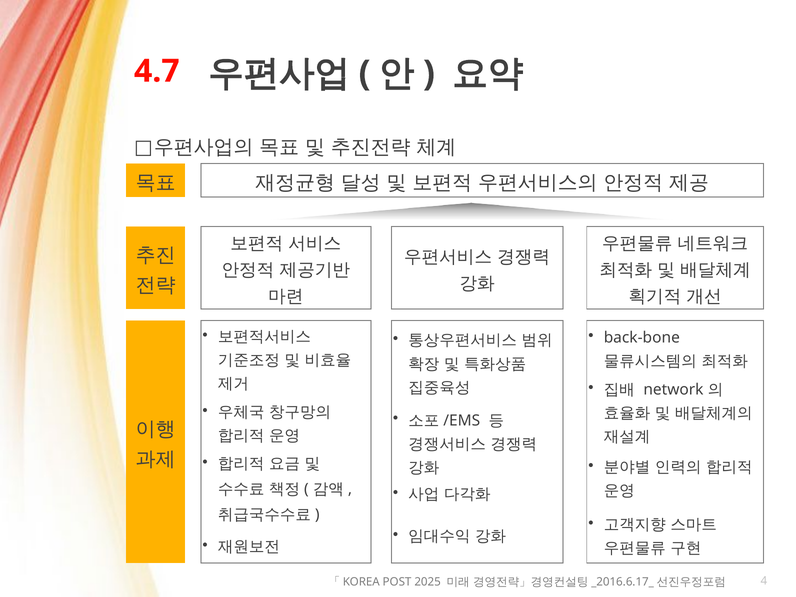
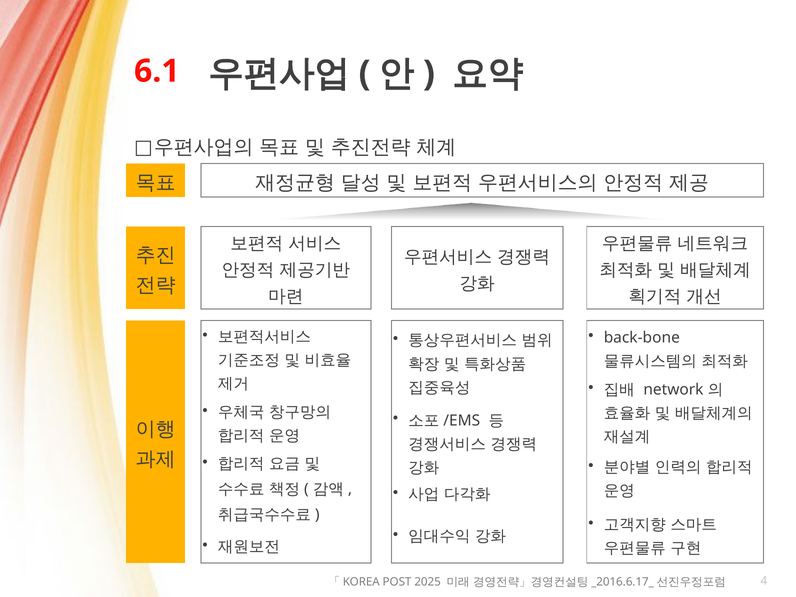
4.7: 4.7 -> 6.1 (157, 71)
